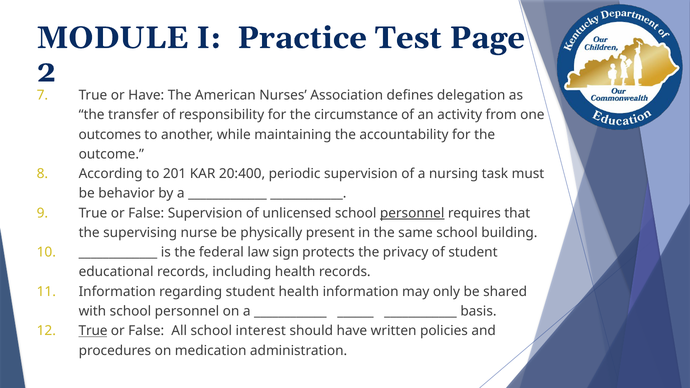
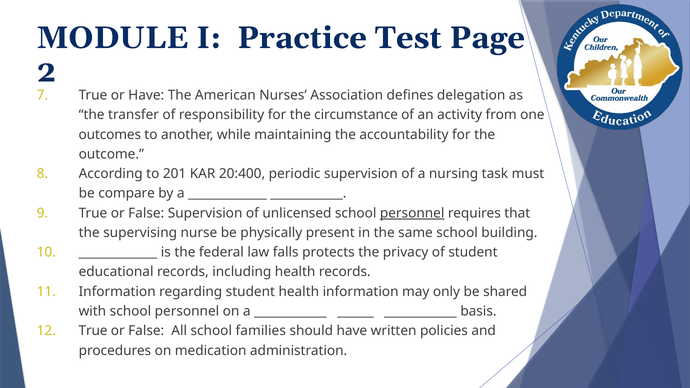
behavior: behavior -> compare (127, 193)
sign: sign -> falls (286, 252)
True underline: present -> none (93, 331)
interest: interest -> families (261, 331)
